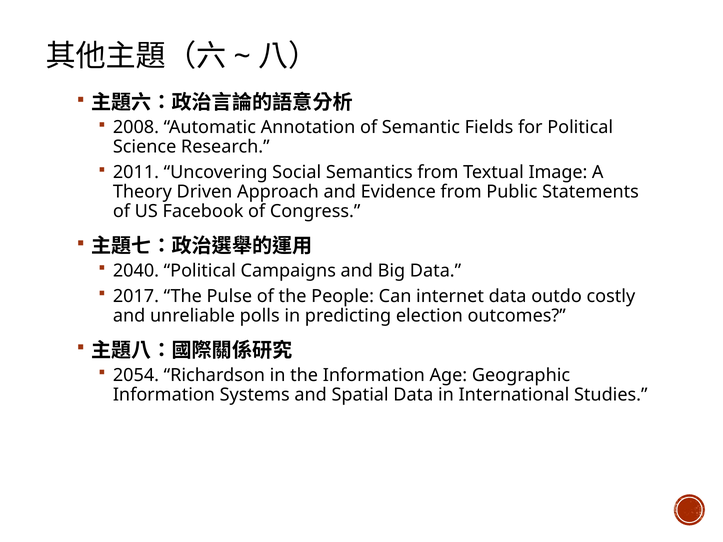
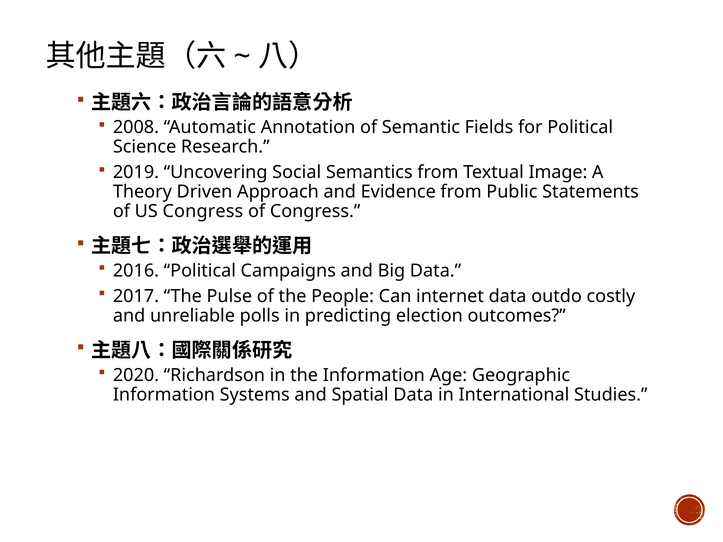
2011: 2011 -> 2019 (136, 172)
US Facebook: Facebook -> Congress (203, 212)
2040: 2040 -> 2016 (136, 271)
2054: 2054 -> 2020 (136, 375)
